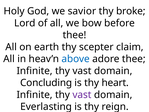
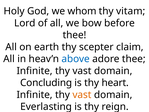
savior: savior -> whom (82, 11)
broke: broke -> vitam (131, 11)
vast colour: purple -> orange (82, 95)
